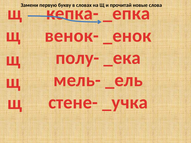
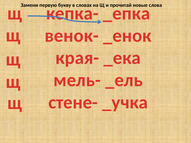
полу-: полу- -> края- (77, 58)
